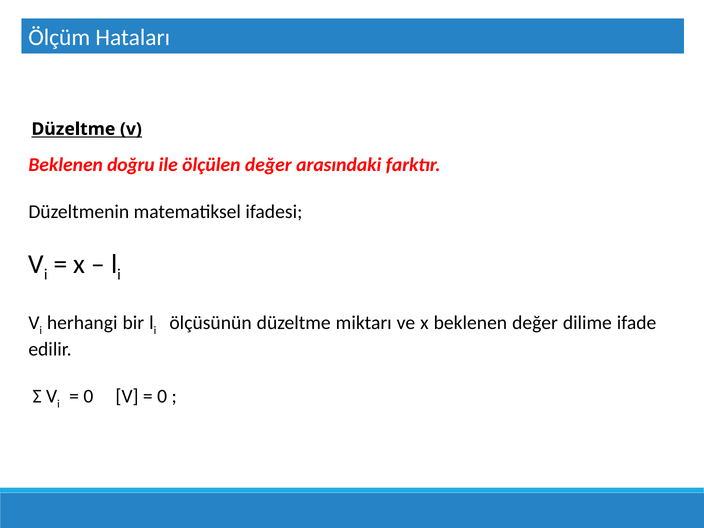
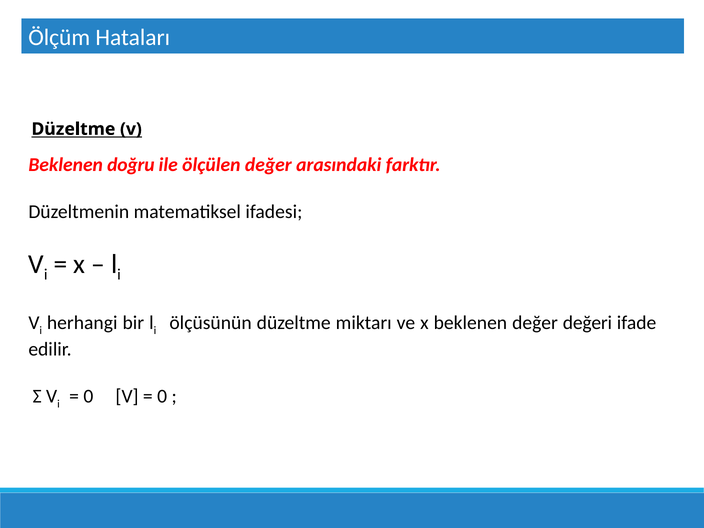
dilime: dilime -> değeri (587, 323)
